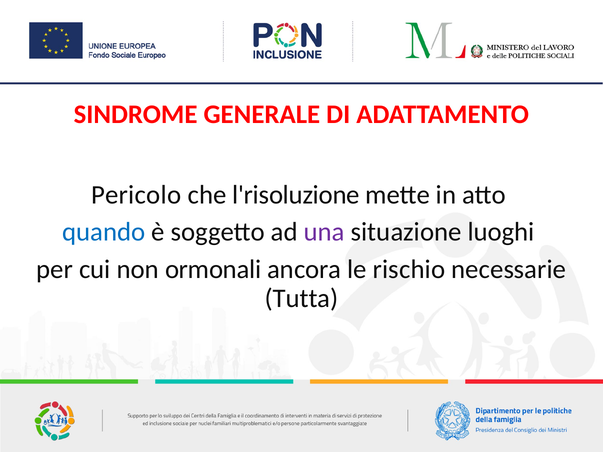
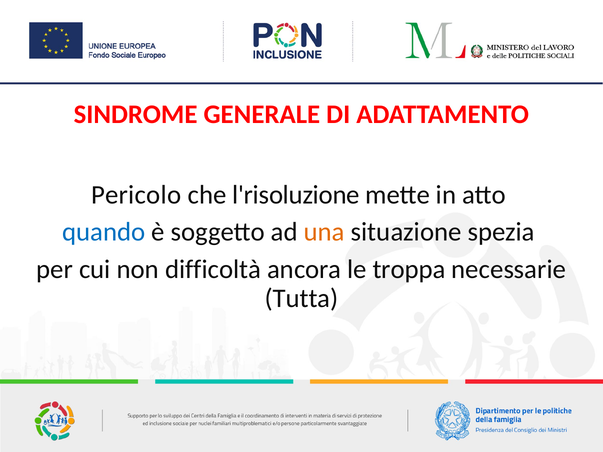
una colour: purple -> orange (324, 232)
luoghi: luoghi -> spezia (501, 232)
ormonali: ormonali -> difficoltà (213, 270)
rischio: rischio -> troppa (409, 270)
